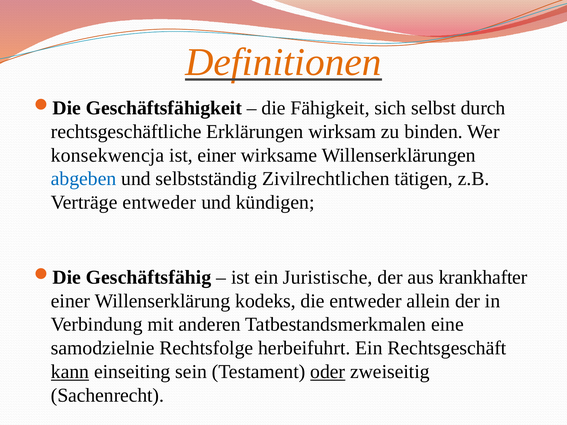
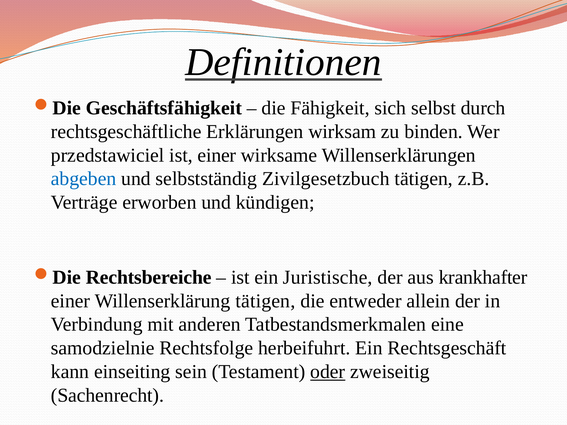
Definitionen colour: orange -> black (283, 62)
konsekwencja: konsekwencja -> przedstawiciel (108, 155)
Zivilrechtlichen: Zivilrechtlichen -> Zivilgesetzbuch (326, 179)
Verträge entweder: entweder -> erworben (159, 203)
Geschäftsfähig: Geschäftsfähig -> Rechtsbereiche (149, 277)
Willenserklärung kodeks: kodeks -> tätigen (265, 301)
kann underline: present -> none (70, 372)
